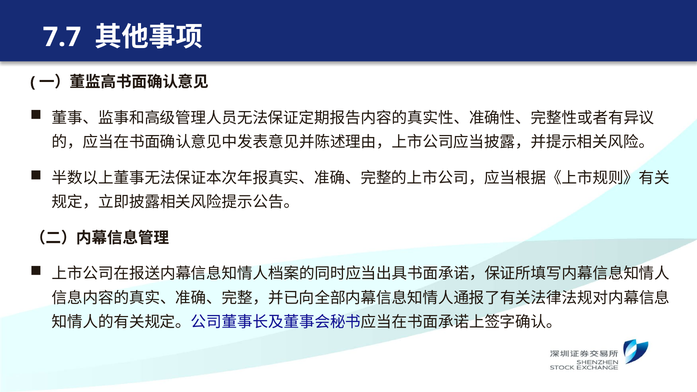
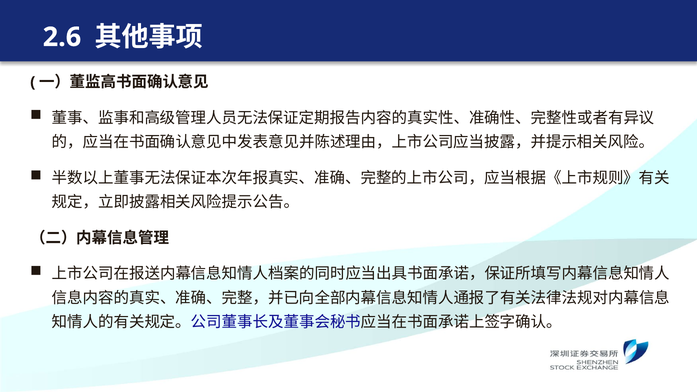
7.7: 7.7 -> 2.6 (62, 37)
